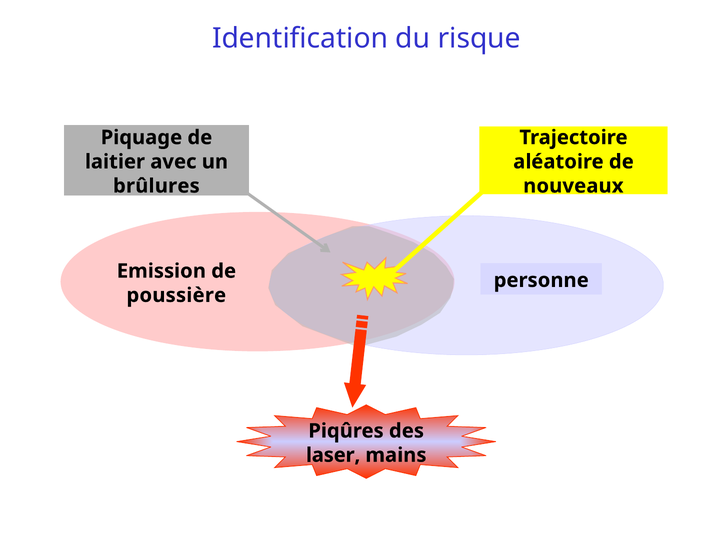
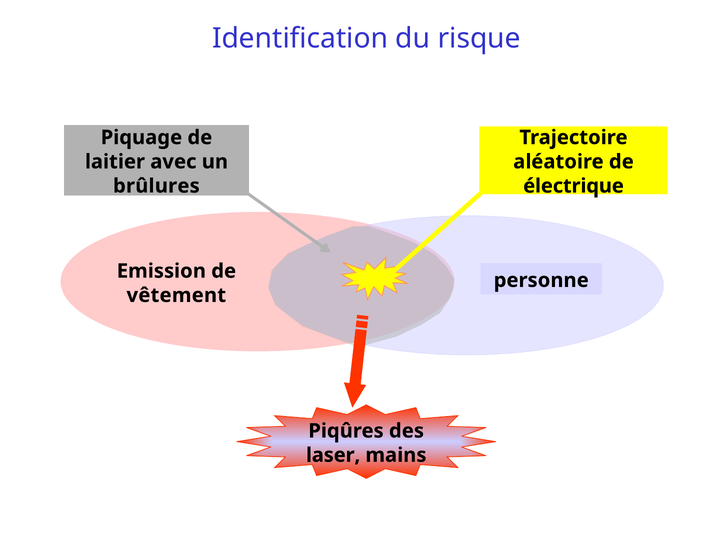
nouveaux: nouveaux -> électrique (573, 186)
poussière: poussière -> vêtement (176, 295)
